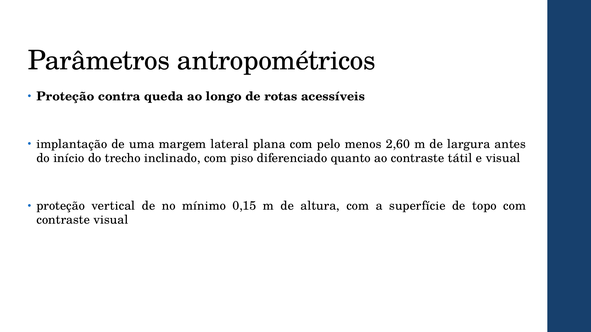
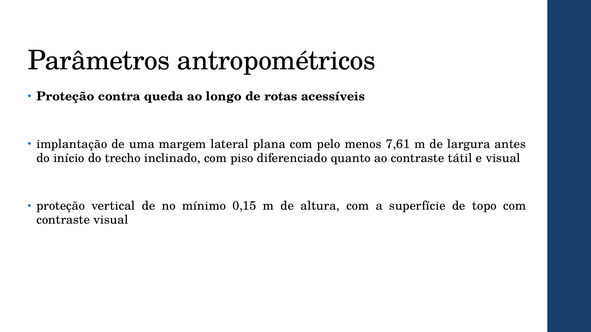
2,60: 2,60 -> 7,61 (398, 144)
